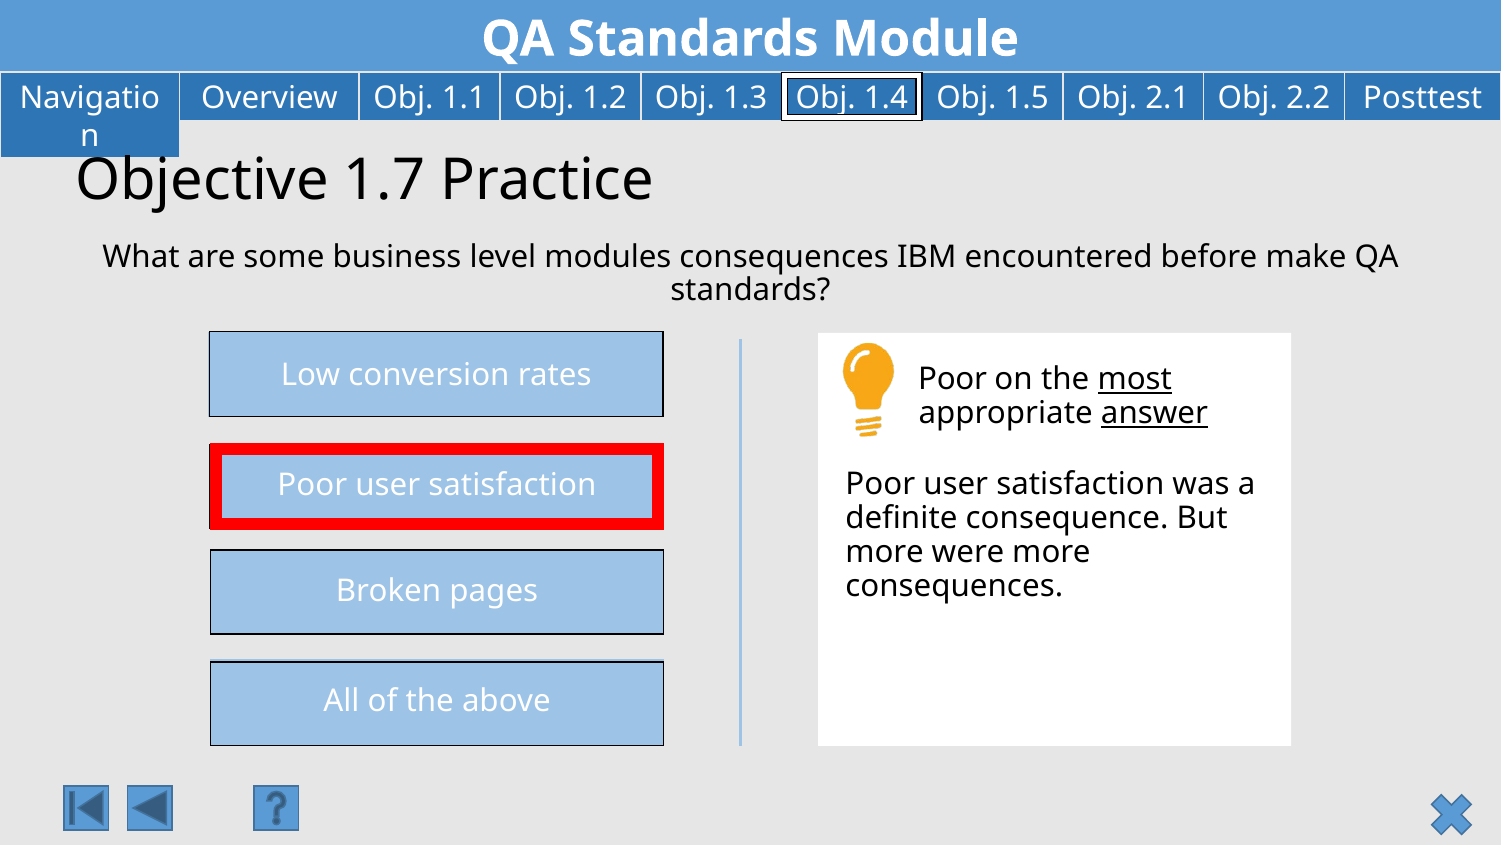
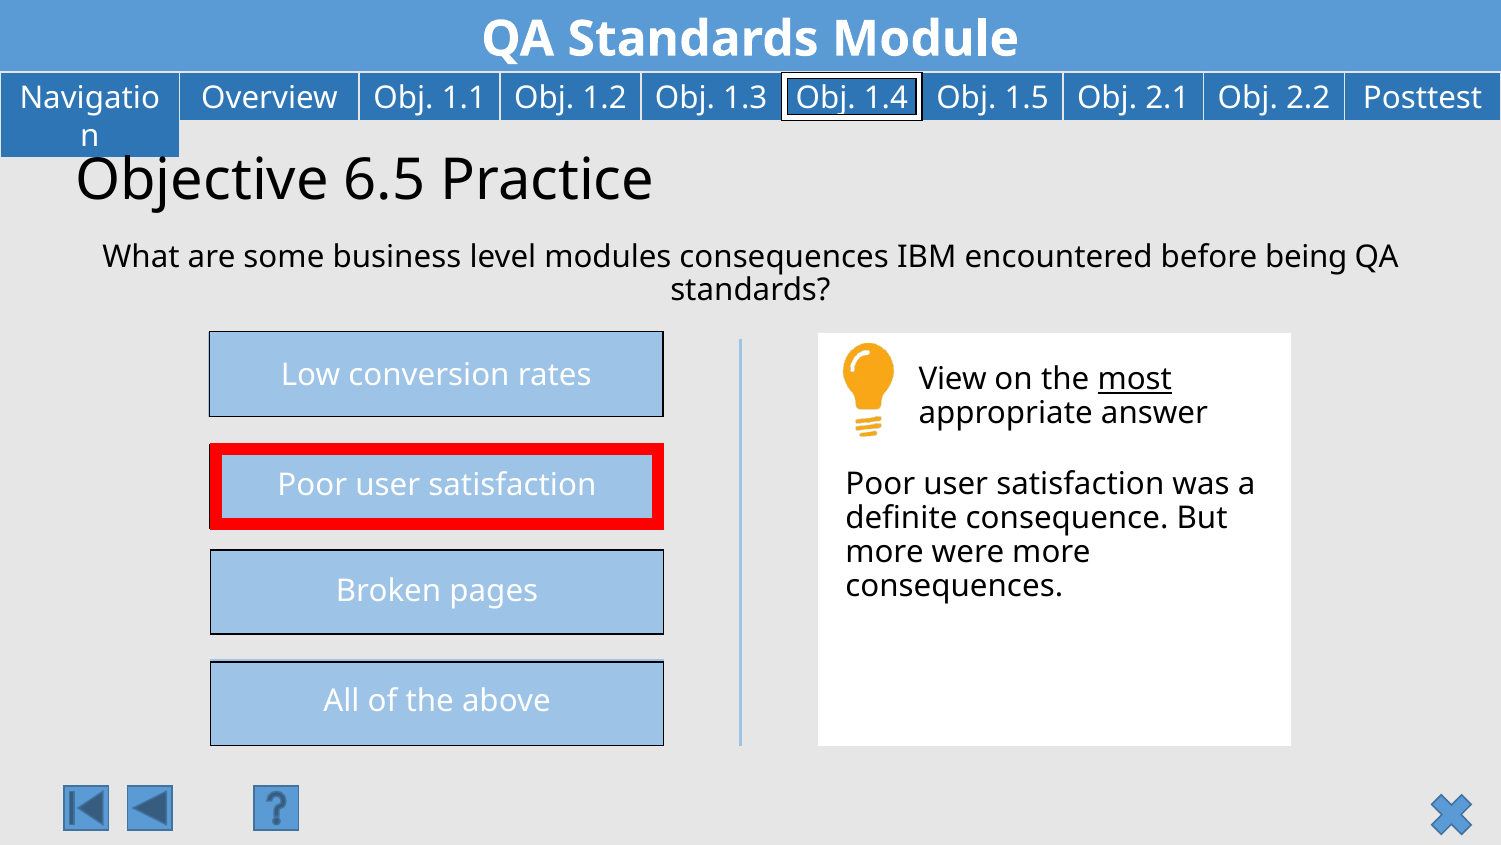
1.7: 1.7 -> 6.5 (385, 180)
make: make -> being (1306, 257)
Poor: Poor -> View (953, 379)
answer underline: present -> none (1155, 413)
